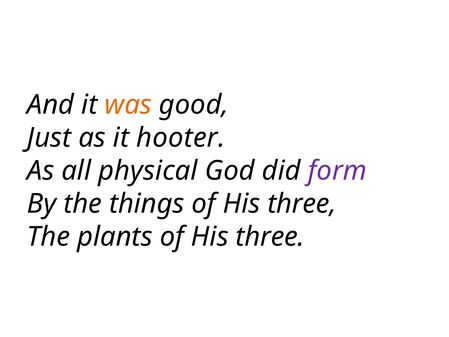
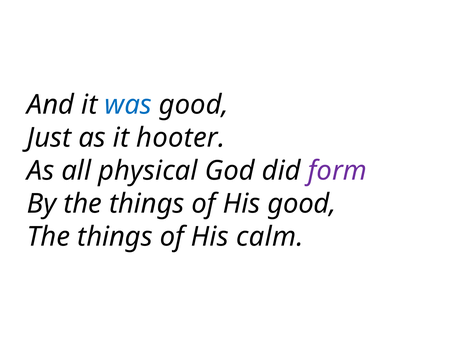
was colour: orange -> blue (128, 105)
three: three -> good (302, 204)
plants: plants -> things (115, 237)
three: three -> calm (270, 237)
